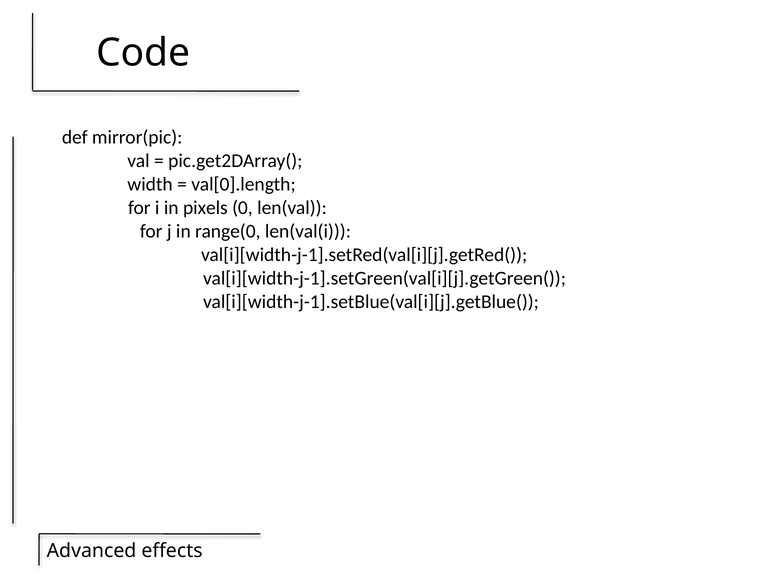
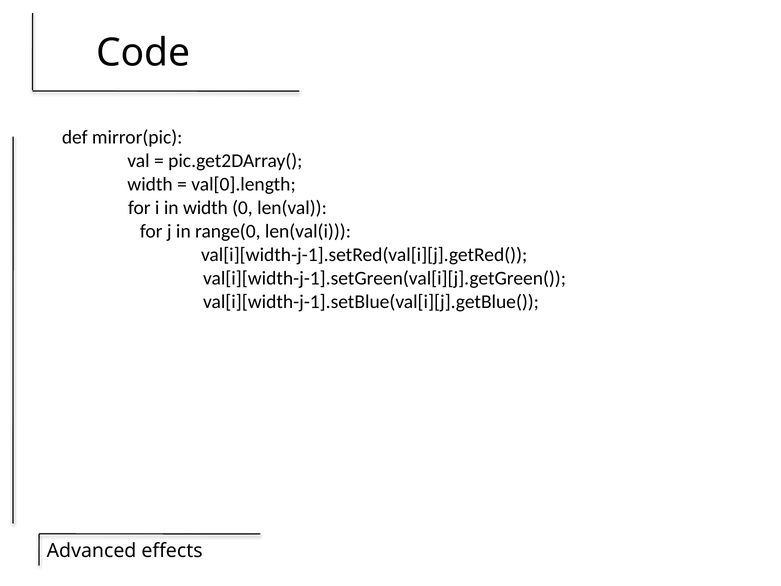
in pixels: pixels -> width (205, 208)
